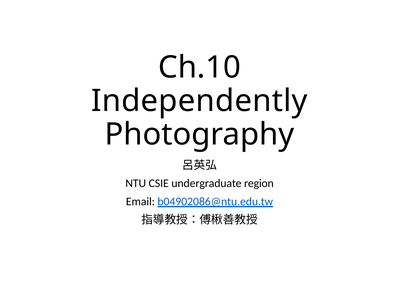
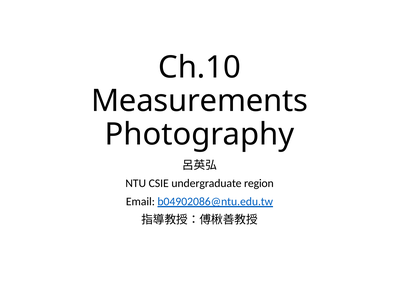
Independently: Independently -> Measurements (199, 101)
